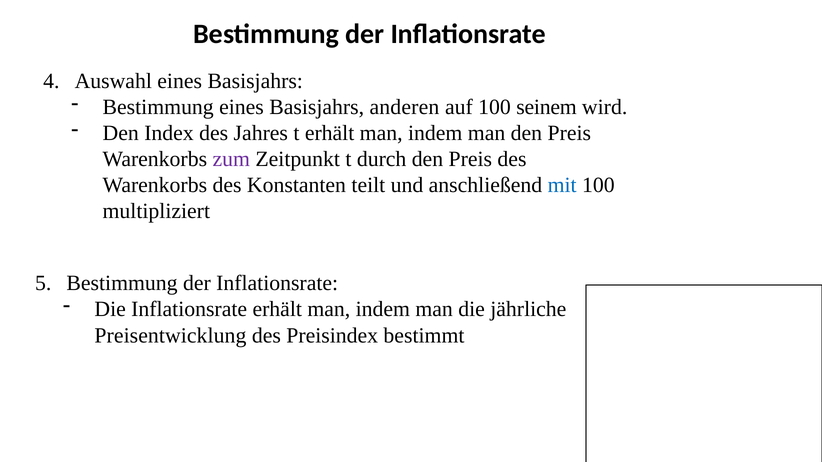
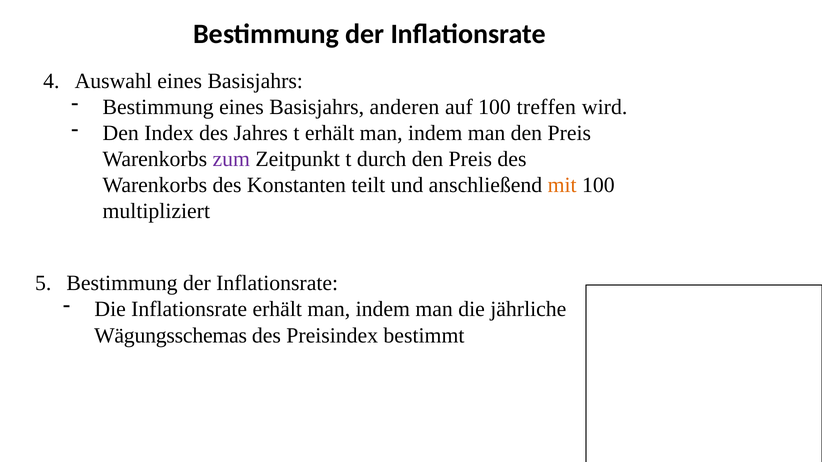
seinem: seinem -> treffen (546, 107)
mit colour: blue -> orange (562, 185)
Preisentwicklung: Preisentwicklung -> Wägungsschemas (171, 336)
